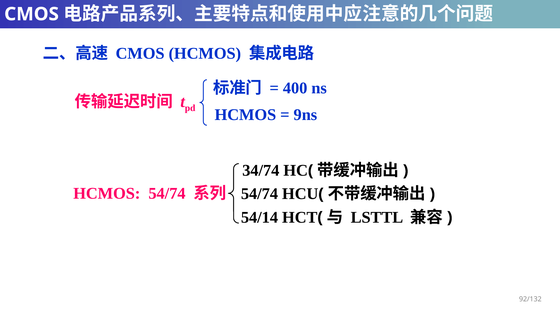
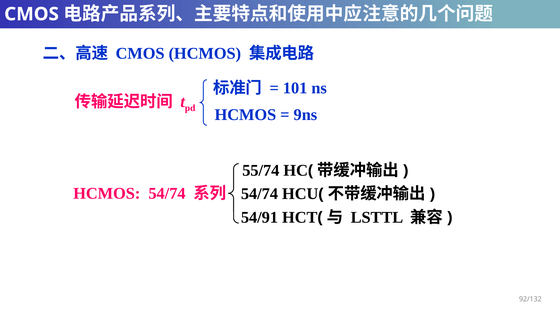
400: 400 -> 101 (295, 88)
34/74: 34/74 -> 55/74 (261, 170)
54/14: 54/14 -> 54/91 (259, 217)
